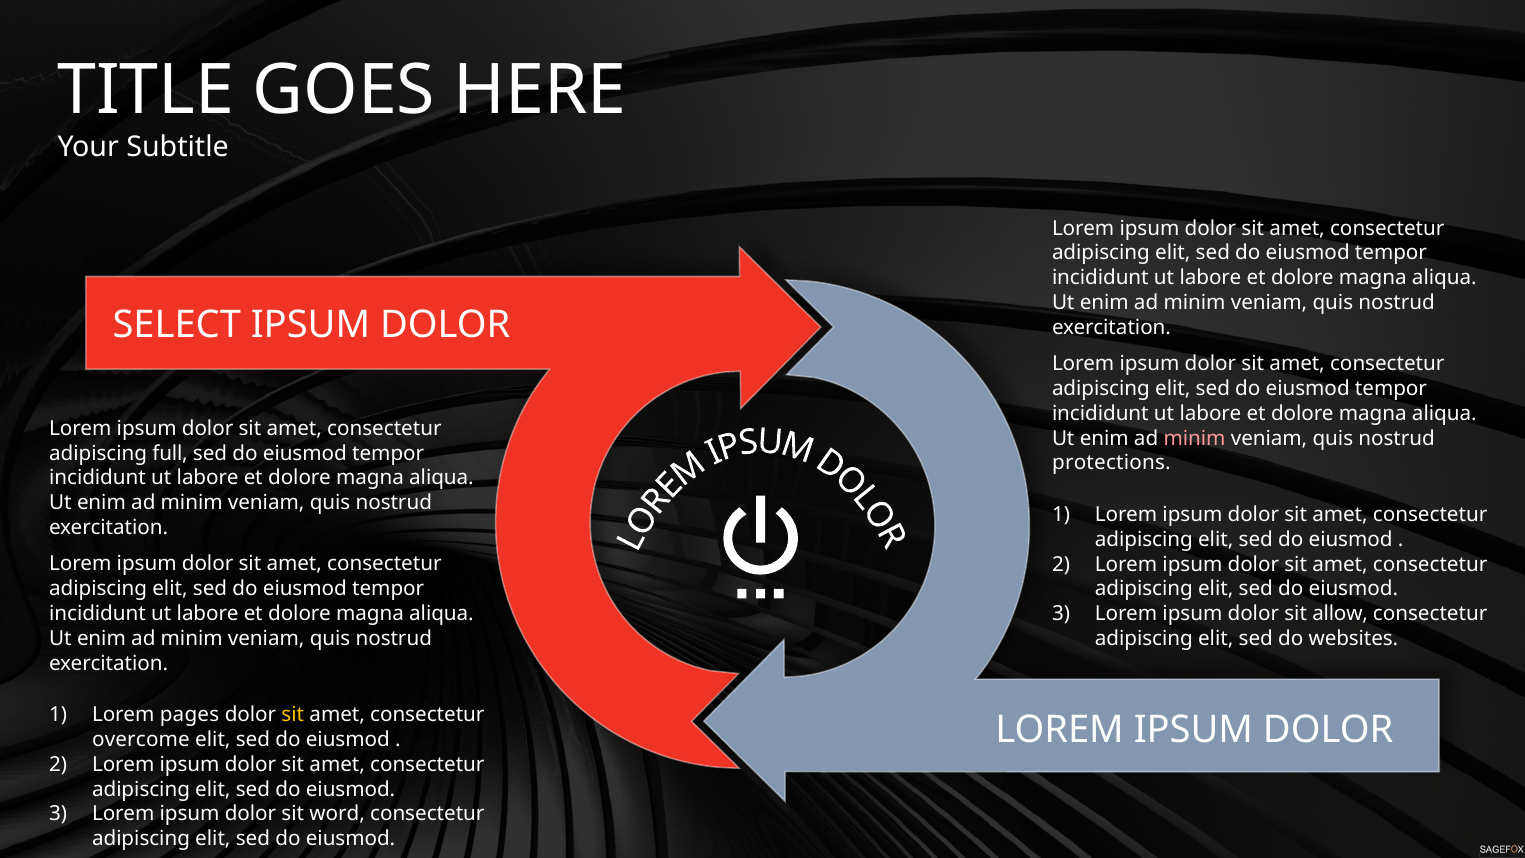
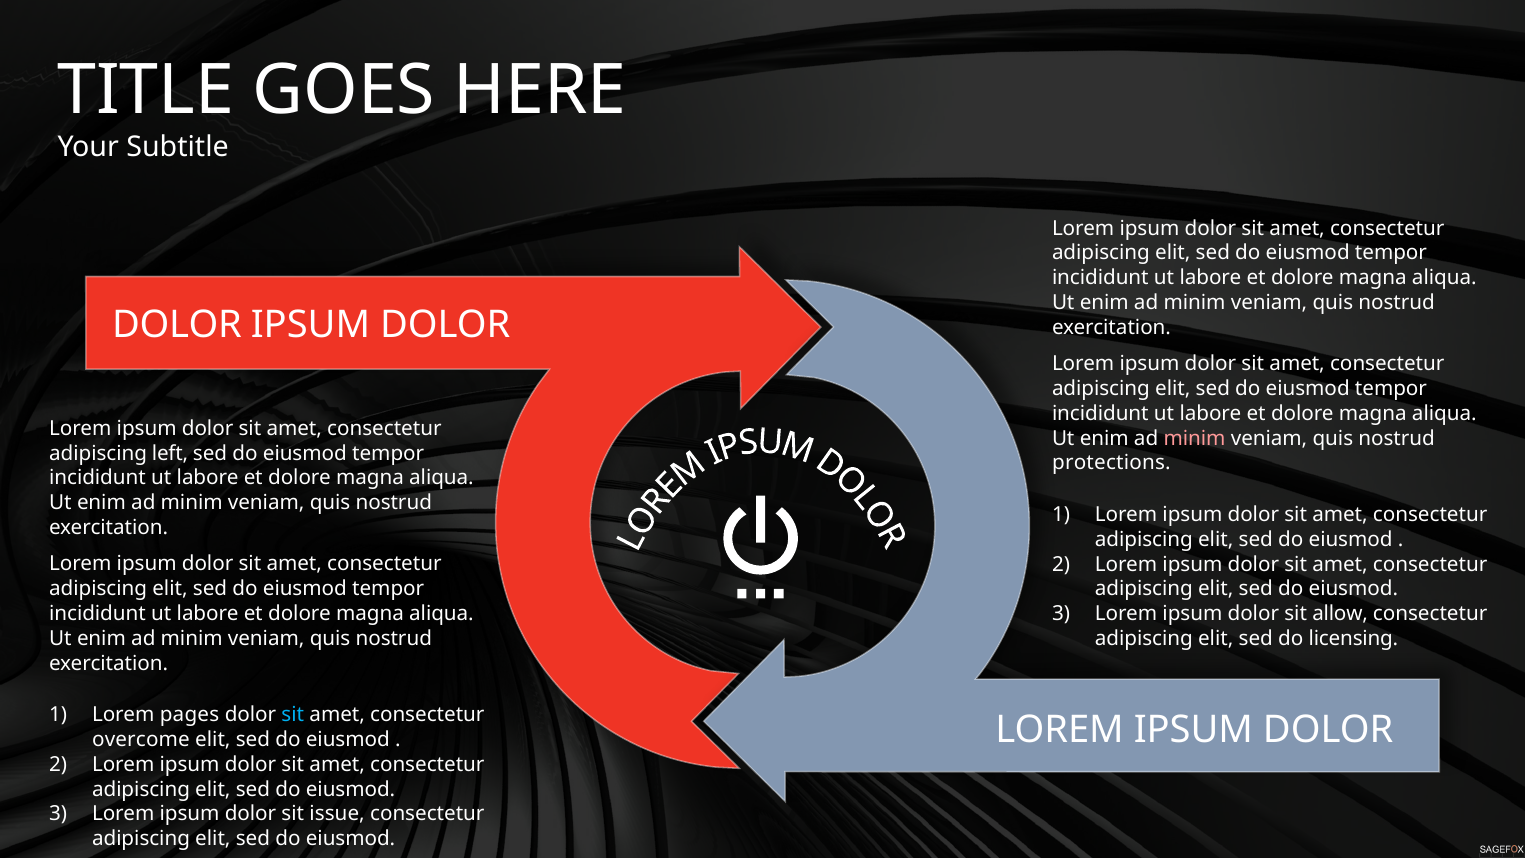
SELECT: SELECT -> DOLOR (177, 325)
full: full -> left (170, 453)
websites: websites -> licensing (1353, 639)
sit colour: yellow -> light blue (293, 715)
word: word -> issue (337, 814)
